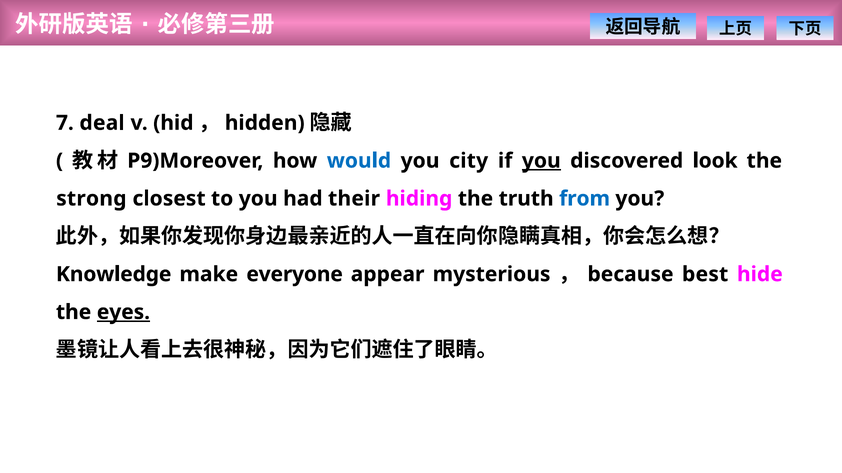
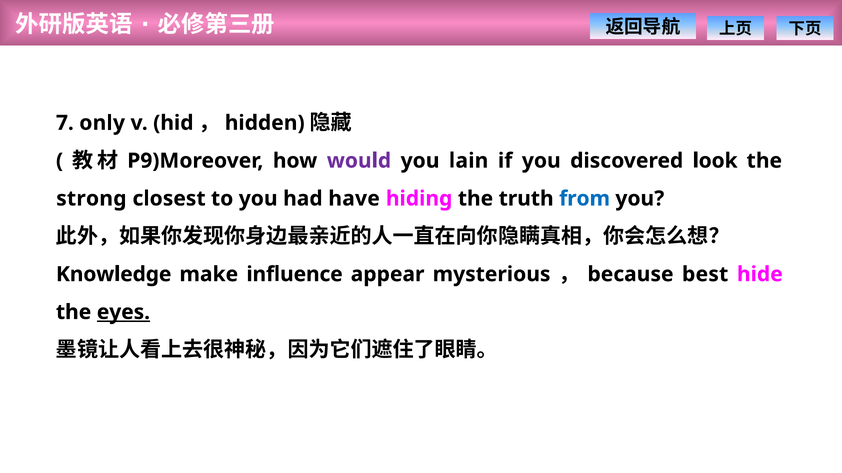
deal: deal -> only (102, 123)
would colour: blue -> purple (359, 161)
city: city -> lain (469, 161)
you underline: present -> none (541, 161)
their: their -> have (354, 199)
everyone: everyone -> influence (295, 275)
